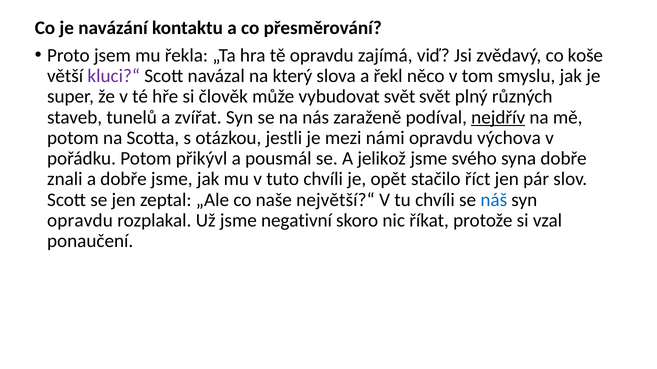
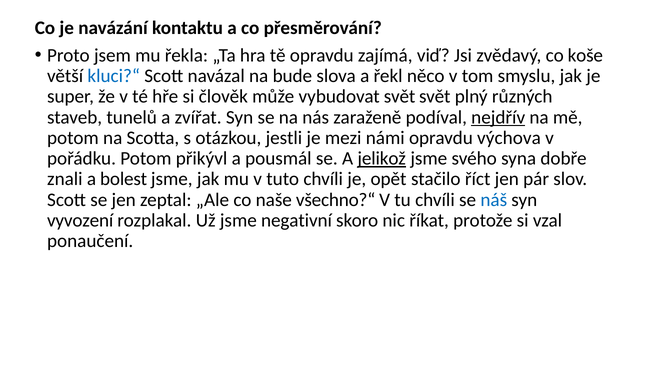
kluci?“ colour: purple -> blue (114, 76)
který: který -> bude (292, 76)
jelikož underline: none -> present (382, 159)
a dobře: dobře -> bolest (124, 179)
největší?“: největší?“ -> všechno?“ (336, 200)
opravdu: opravdu -> vyvození (80, 221)
